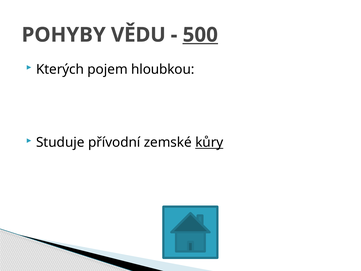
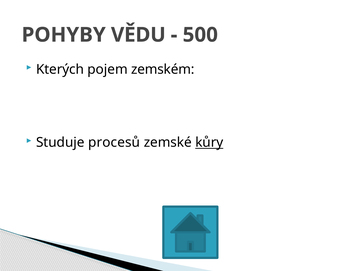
500 underline: present -> none (200, 35)
hloubkou: hloubkou -> zemském (163, 69)
přívodní: přívodní -> procesů (114, 142)
